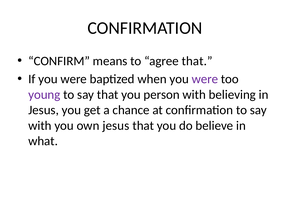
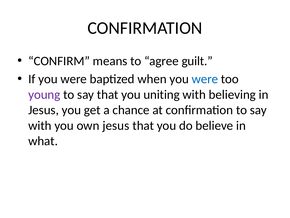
agree that: that -> guilt (197, 61)
were colour: purple -> blue (205, 79)
person: person -> uniting (162, 94)
